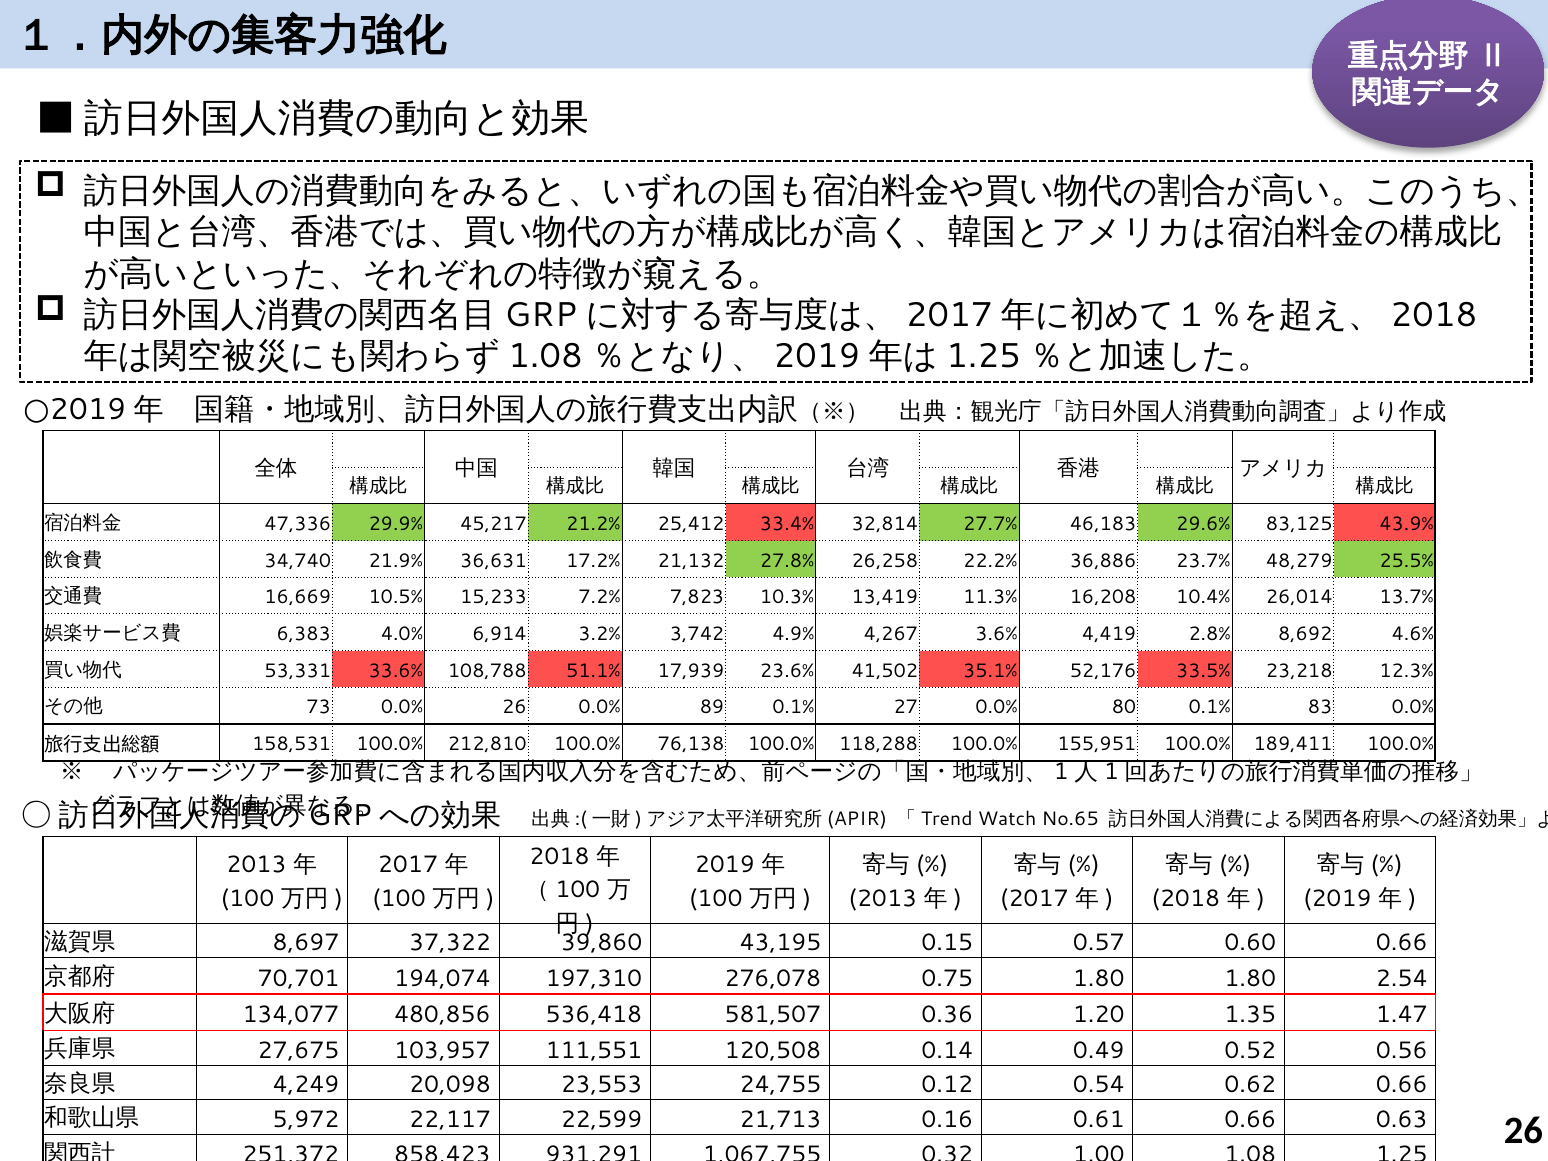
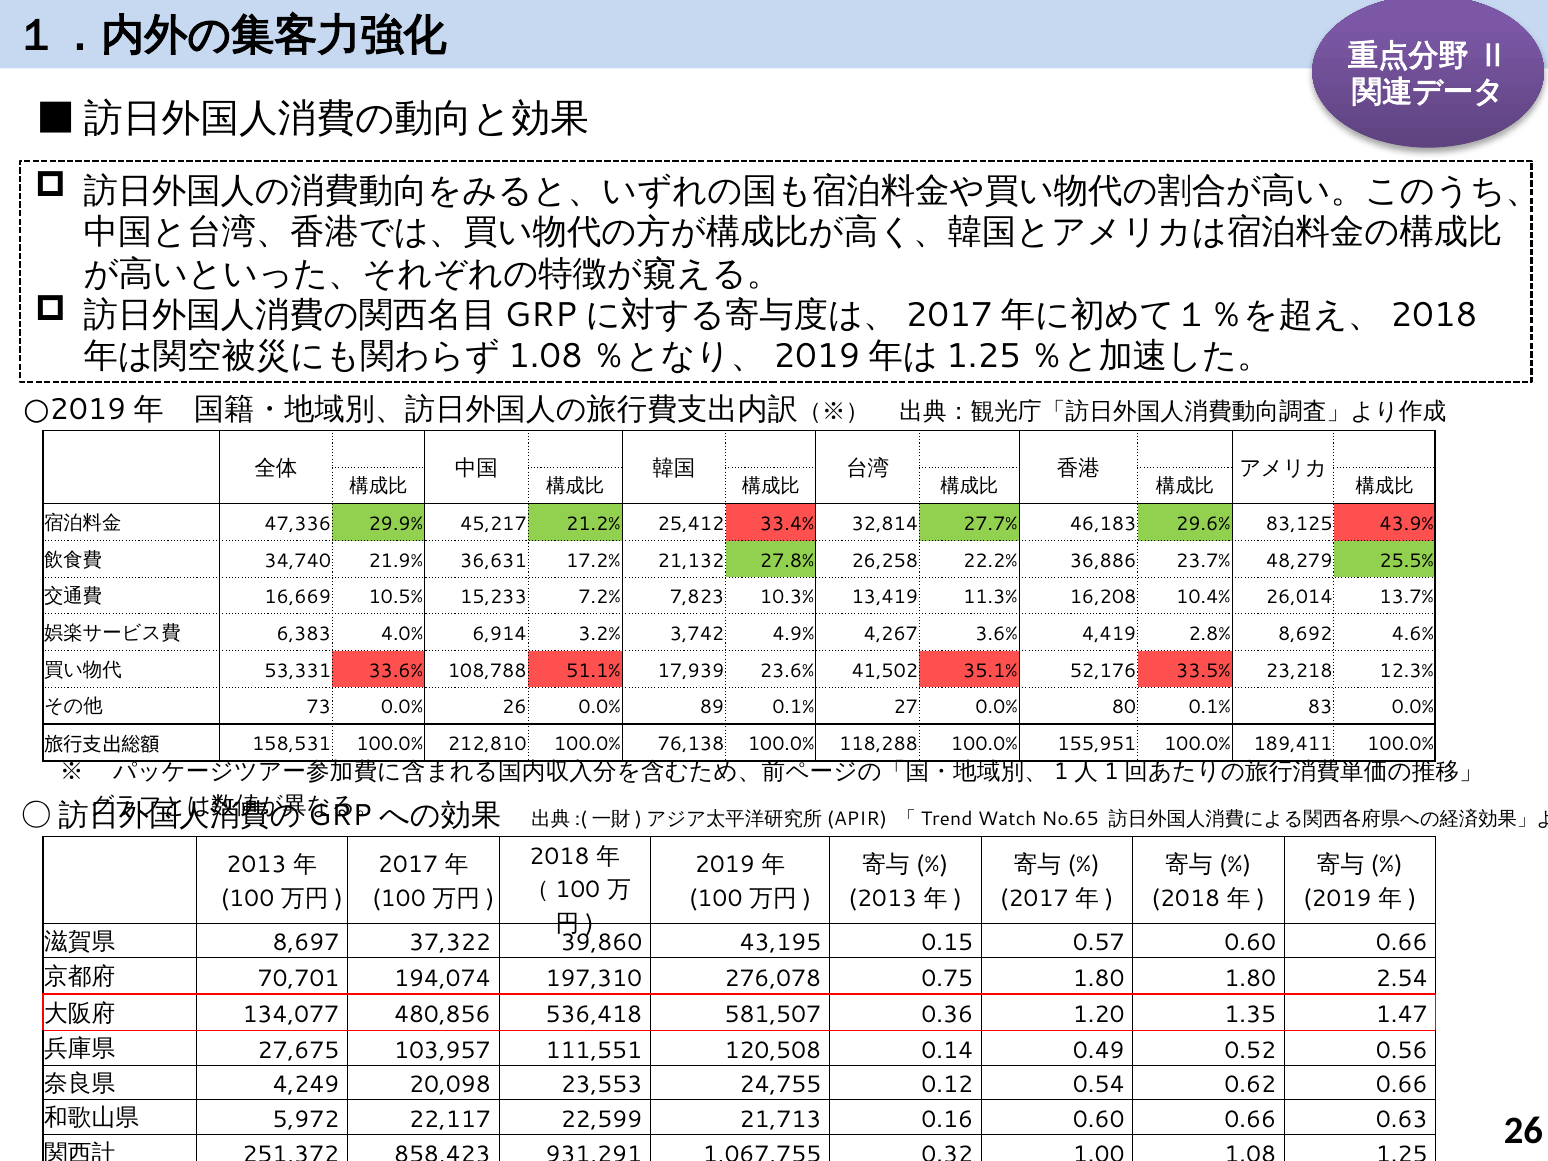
0.16 0.61: 0.61 -> 0.60 (1099, 1119)
